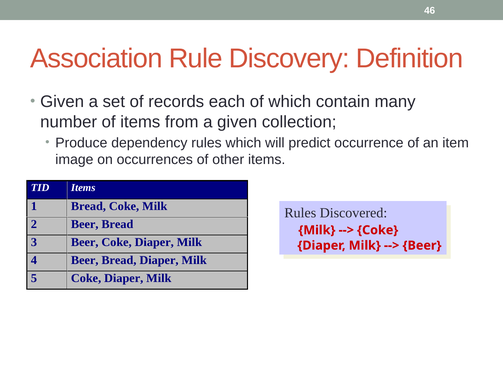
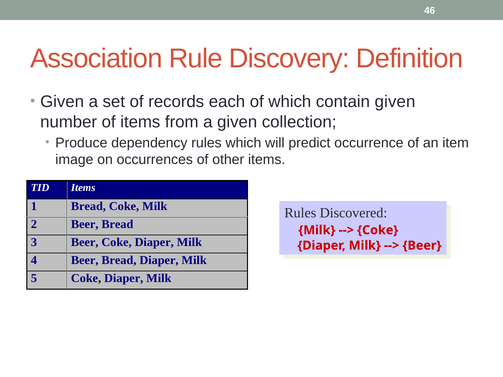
contain many: many -> given (395, 102)
